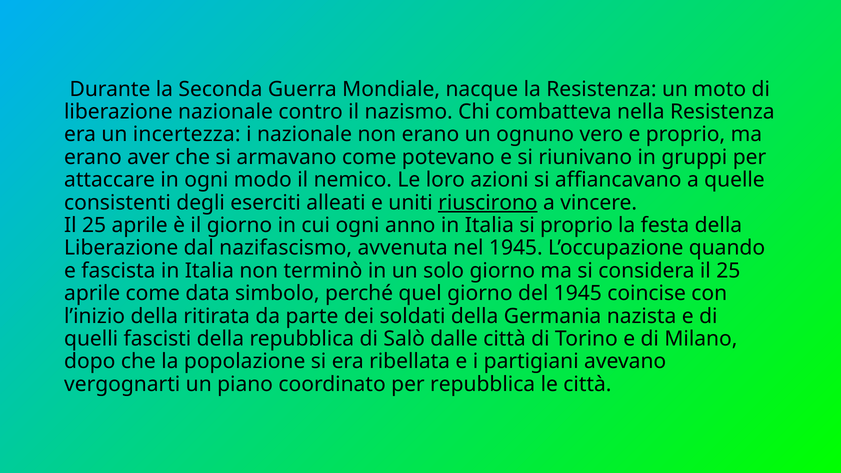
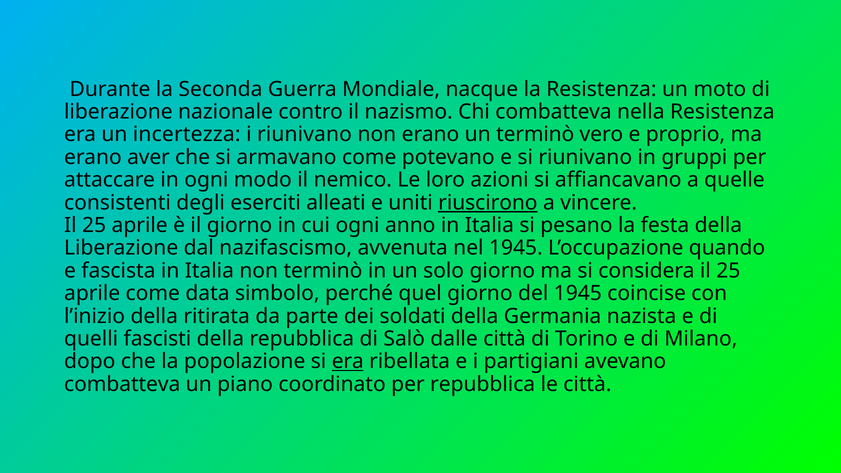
i nazionale: nazionale -> riunivano (304, 135)
un ognuno: ognuno -> terminò (535, 135)
si proprio: proprio -> pesano (576, 225)
era underline: none -> present (348, 361)
vergognarti: vergognarti -> combatteva (122, 384)
